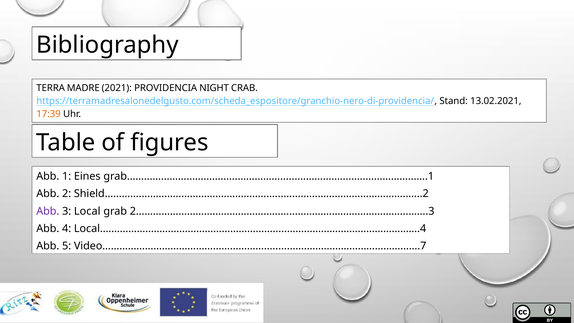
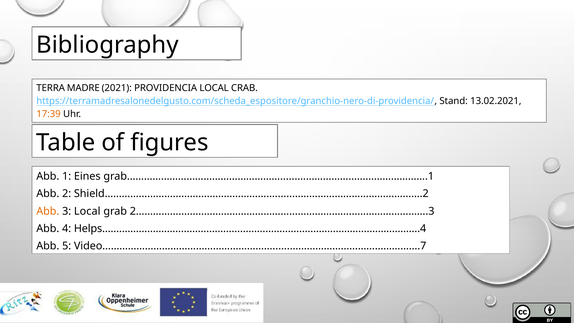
PROVIDENCIA NIGHT: NIGHT -> LOCAL (214, 88)
Abb colour: purple -> orange (48, 211)
Local.……………………………………………………......……………………………………….4: Local.……………………………………………………......……………………………………….4 -> Helps.……………………………………………………......……………………………………….4 (250, 228)
